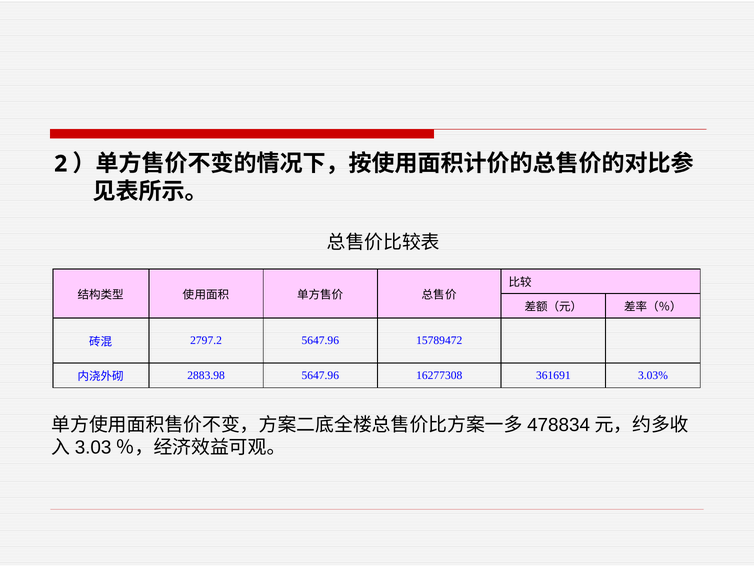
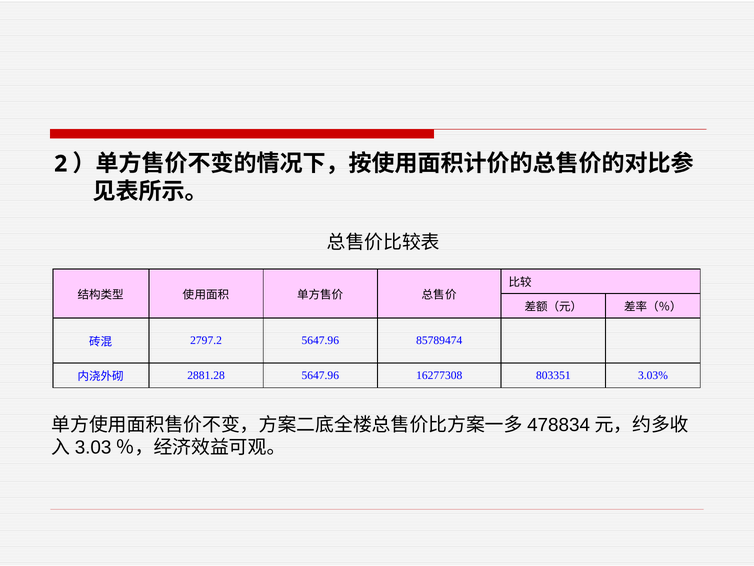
15789472: 15789472 -> 85789474 (439, 340)
2883.98: 2883.98 -> 2881.28 (206, 375)
361691: 361691 -> 803351 (553, 375)
